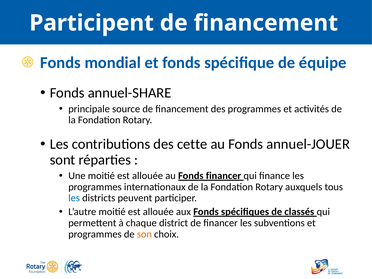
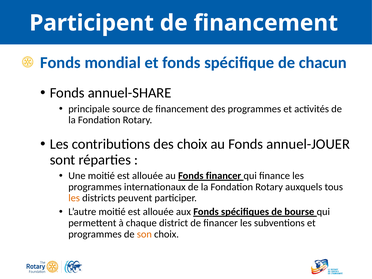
équipe: équipe -> chacun (323, 63)
des cette: cette -> choix (192, 144)
les colour: blue -> orange (74, 198)
classés: classés -> bourse (299, 212)
